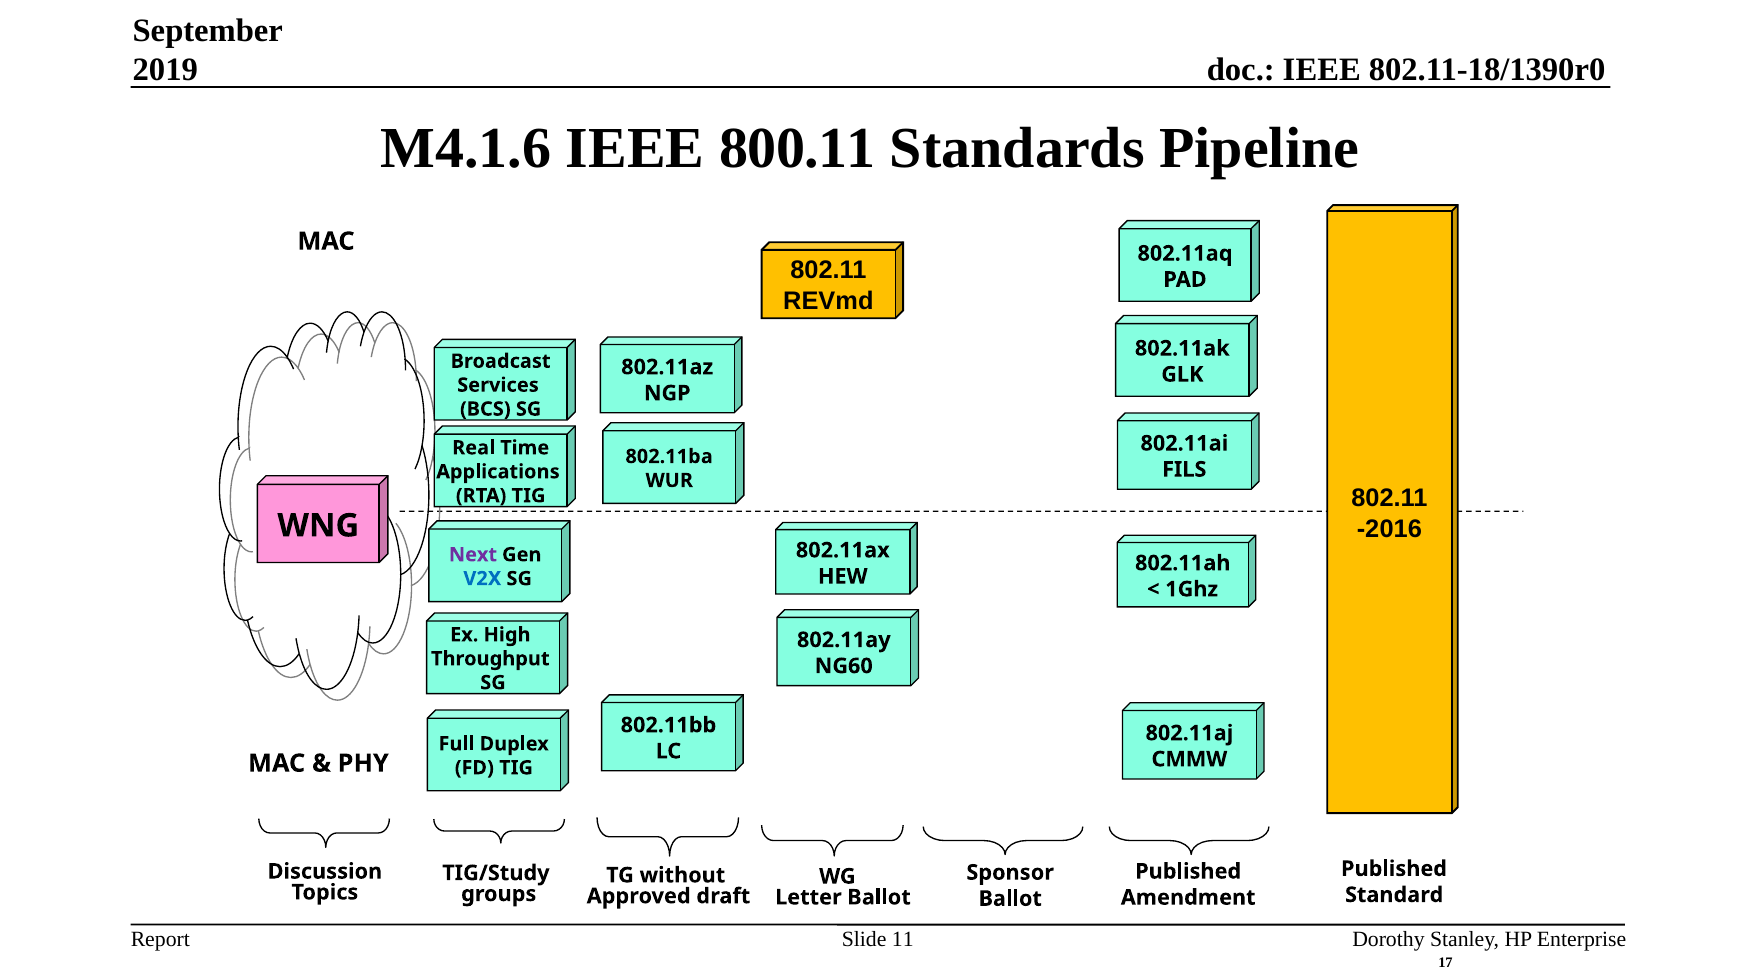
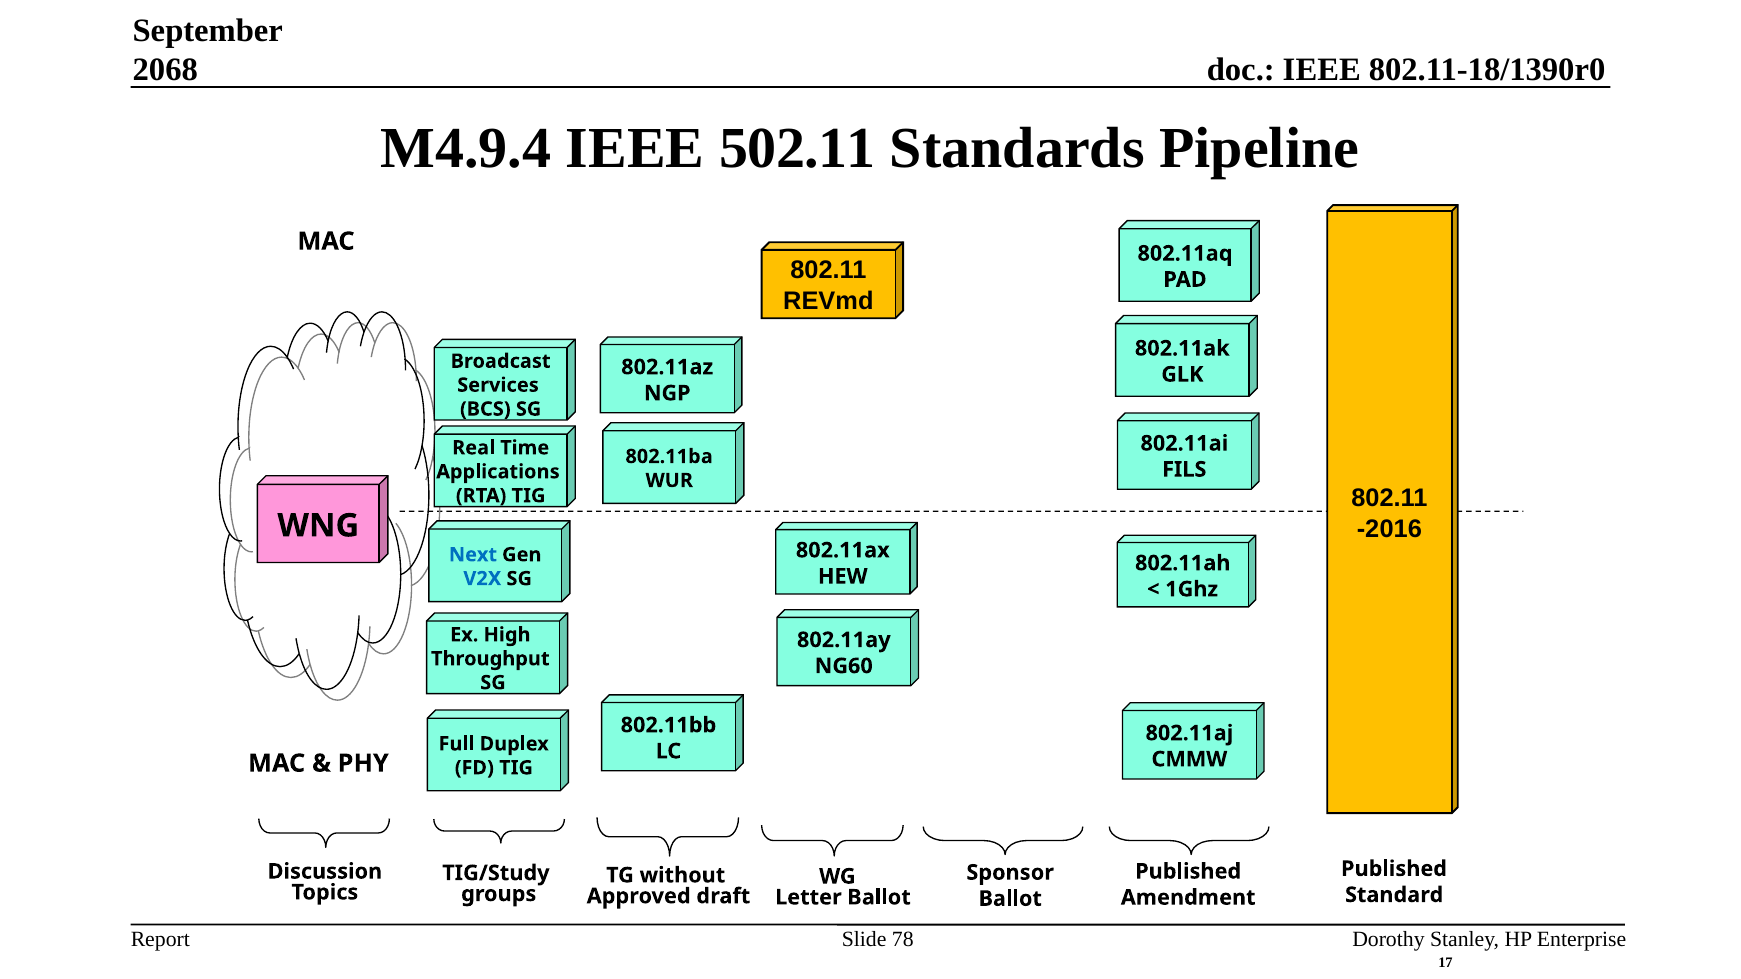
2019: 2019 -> 2068 (165, 70)
M4.1.6: M4.1.6 -> M4.9.4 (466, 148)
800.11: 800.11 -> 502.11 (798, 148)
Next colour: purple -> blue (473, 555)
11: 11 -> 78 (903, 939)
